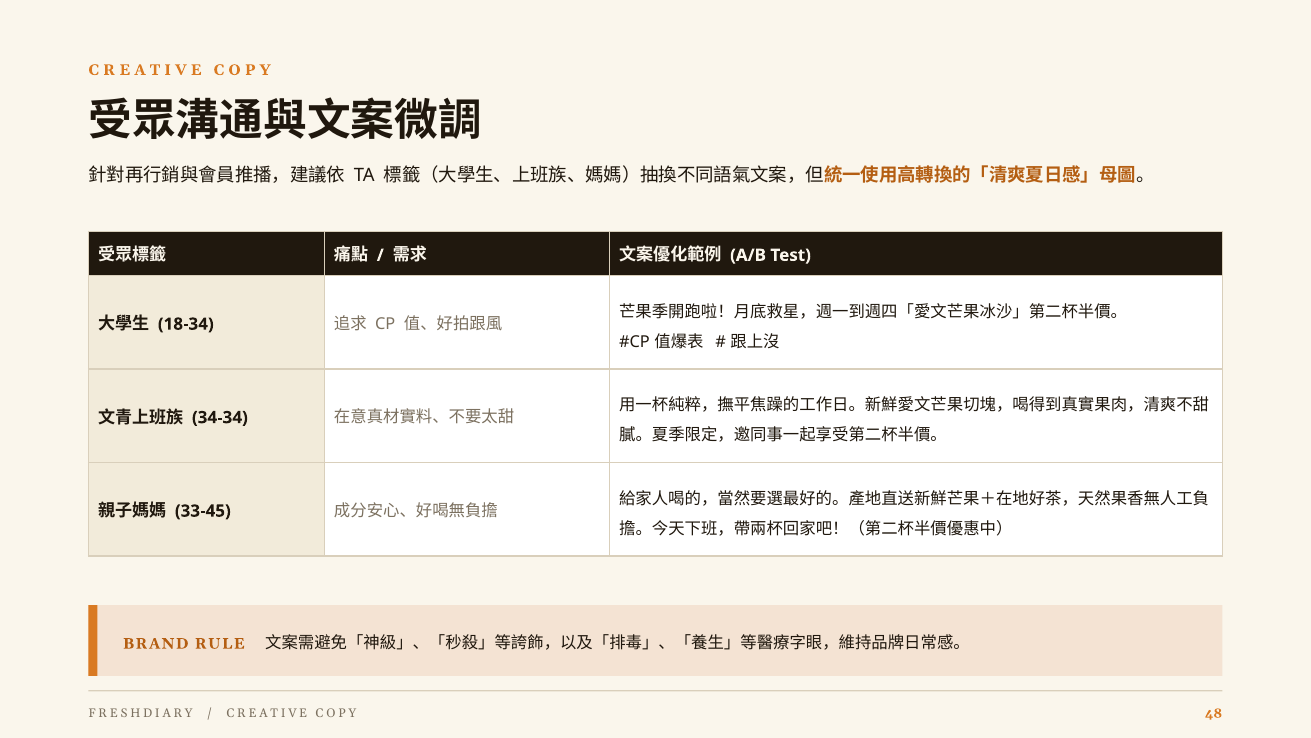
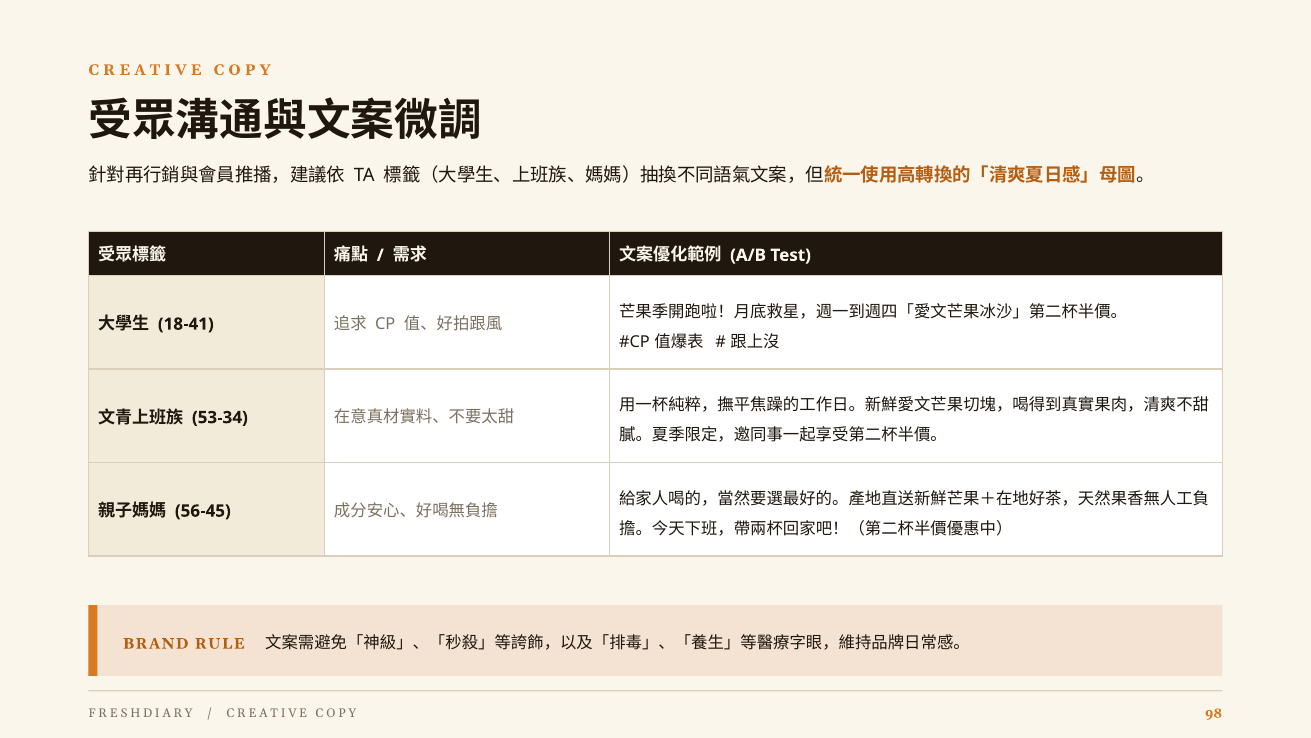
18-34: 18-34 -> 18-41 (186, 324)
34-34: 34-34 -> 53-34 (220, 417)
33-45: 33-45 -> 56-45 (203, 511)
48: 48 -> 98 (1214, 713)
